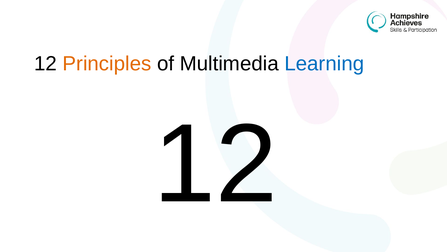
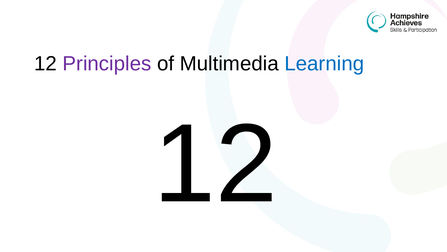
Principles colour: orange -> purple (107, 64)
